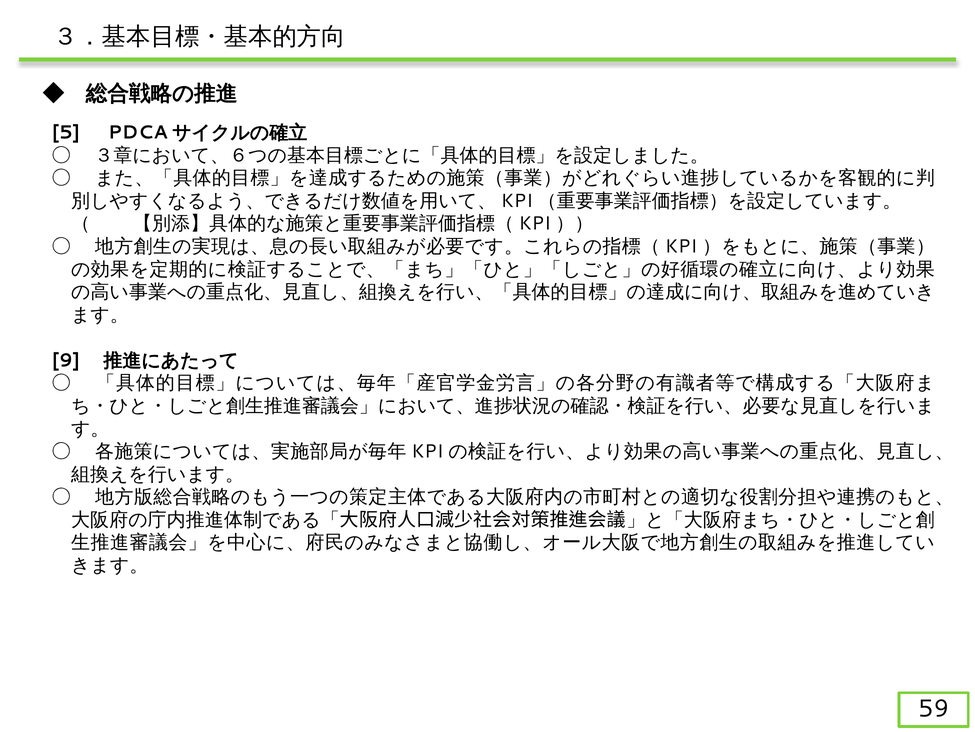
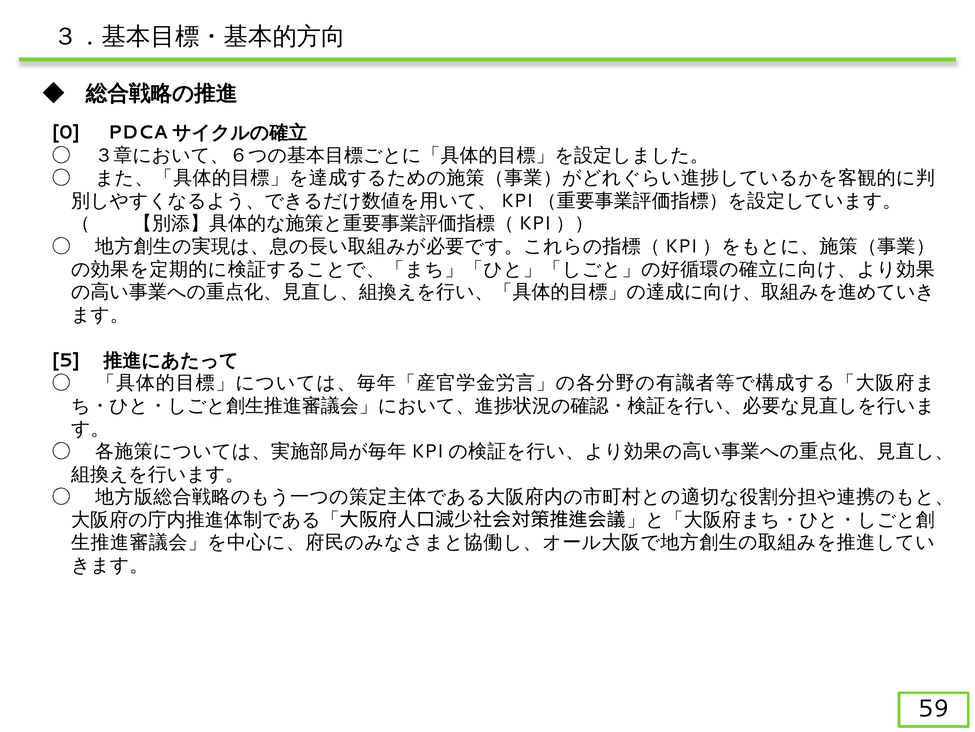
5: 5 -> 0 (66, 132)
9: 9 -> 5 (66, 360)
